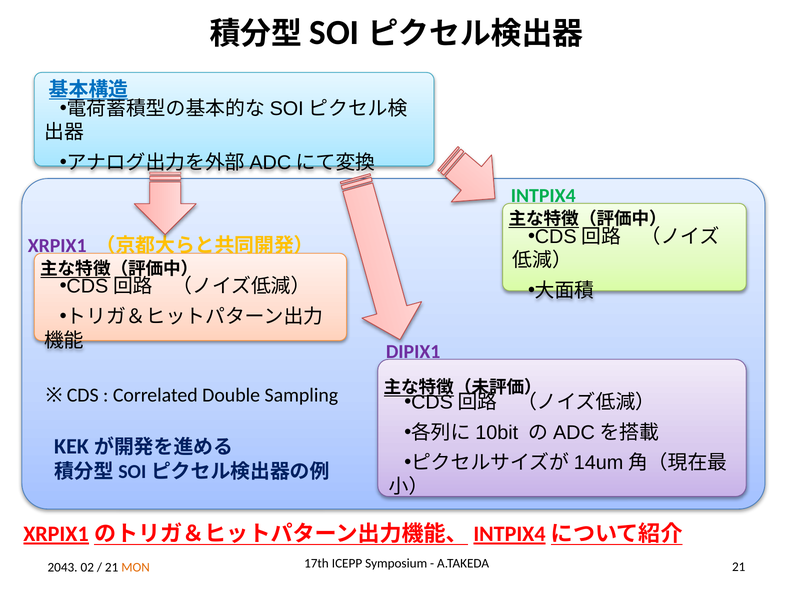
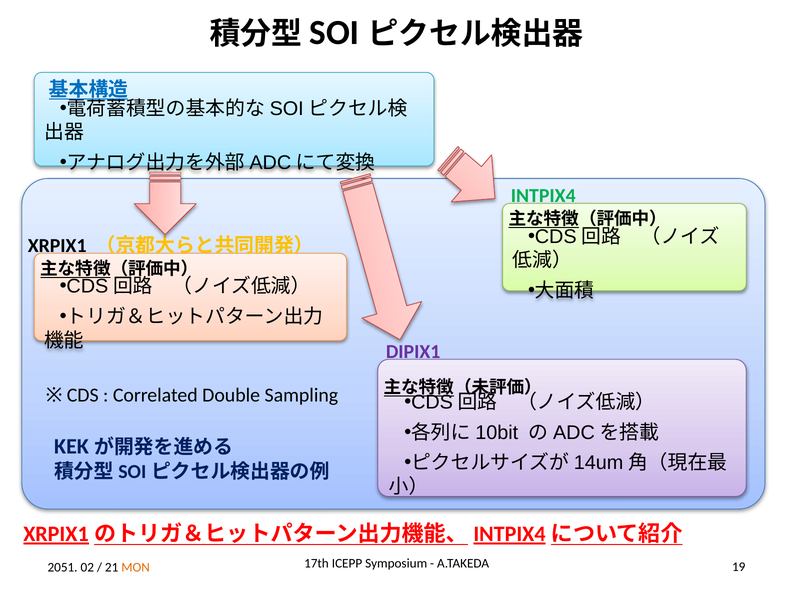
XRPIX1 colour: purple -> black (57, 246)
2043: 2043 -> 2051 (63, 568)
A.TAKEDA 21: 21 -> 19 (739, 568)
